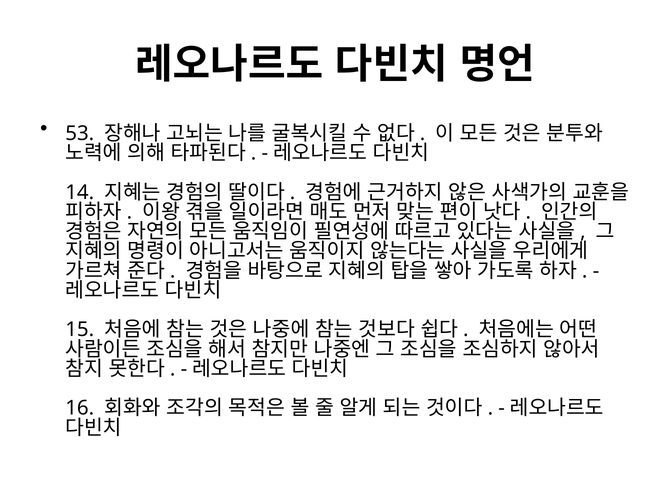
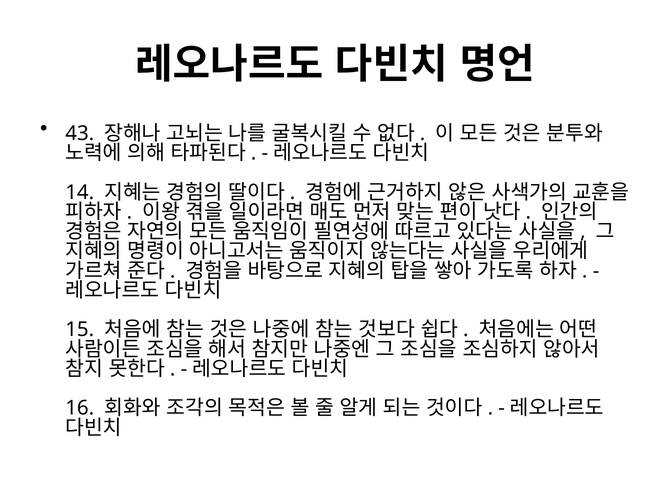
53: 53 -> 43 (80, 133)
